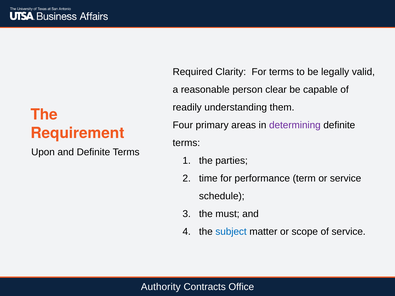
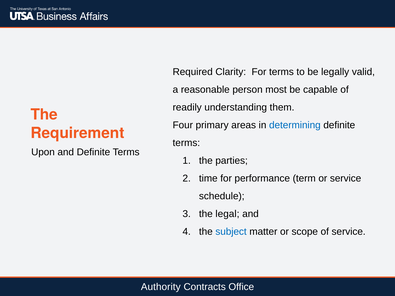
clear: clear -> most (276, 90)
determining colour: purple -> blue (295, 125)
must: must -> legal (227, 214)
